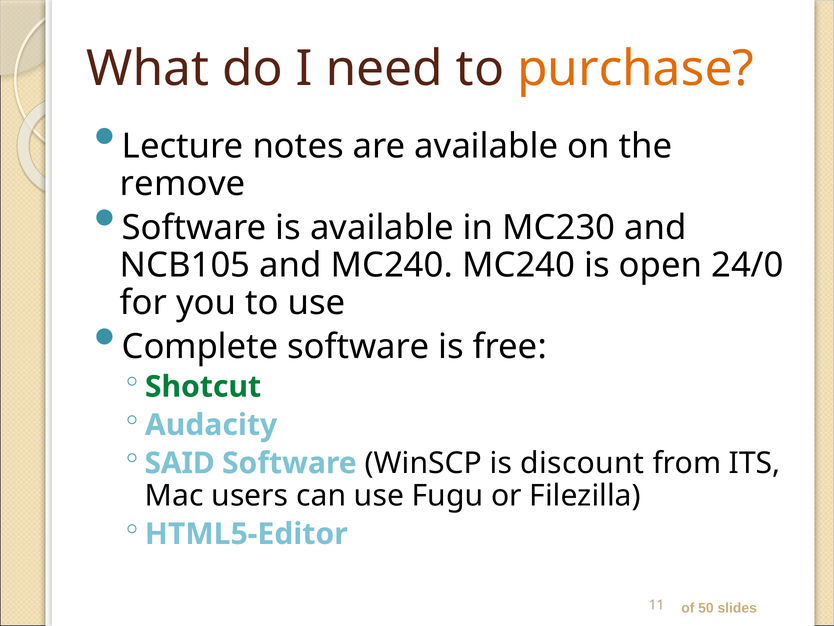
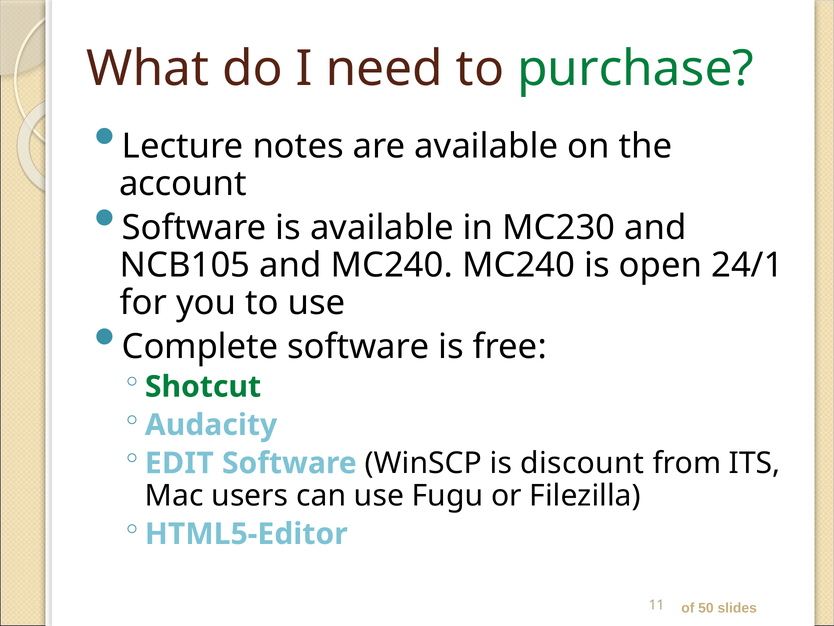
purchase colour: orange -> green (636, 69)
remove: remove -> account (183, 184)
24/0: 24/0 -> 24/1 (747, 265)
SAID: SAID -> EDIT (179, 463)
